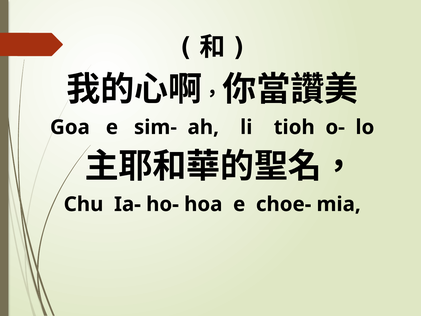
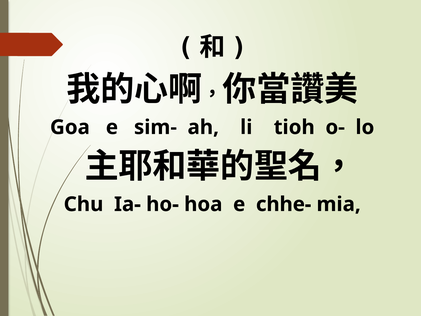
choe-: choe- -> chhe- (284, 204)
